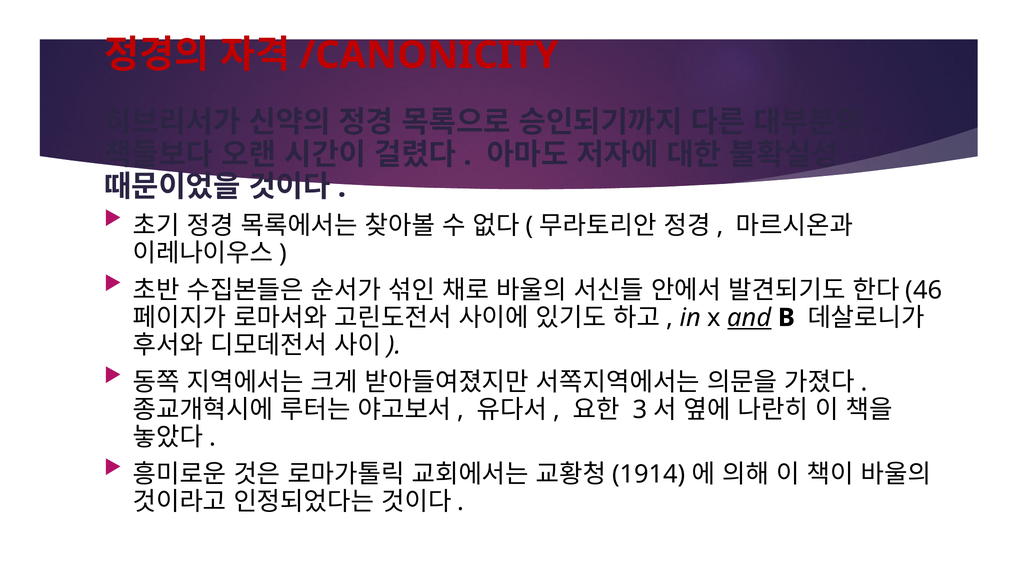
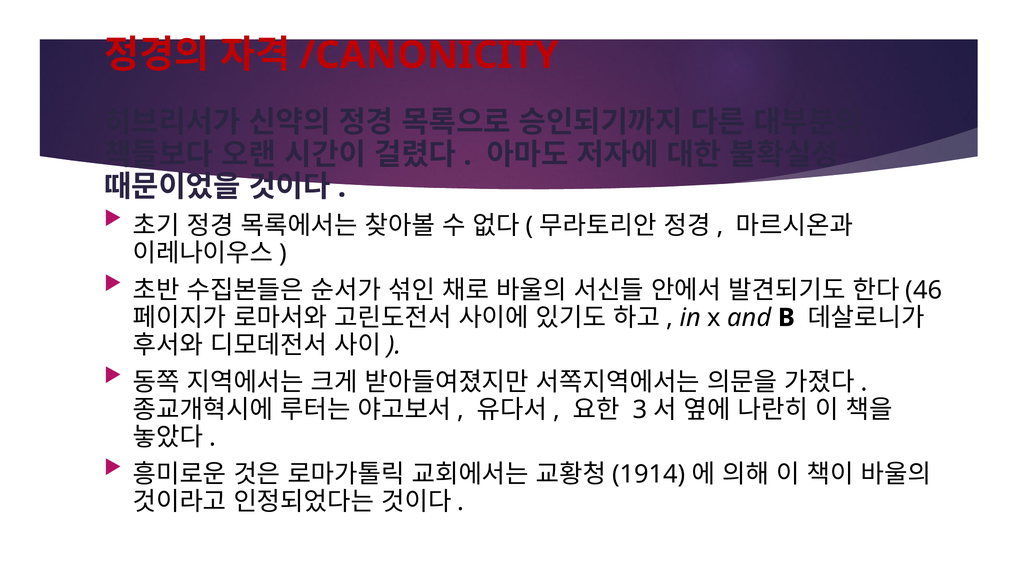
and underline: present -> none (749, 317)
